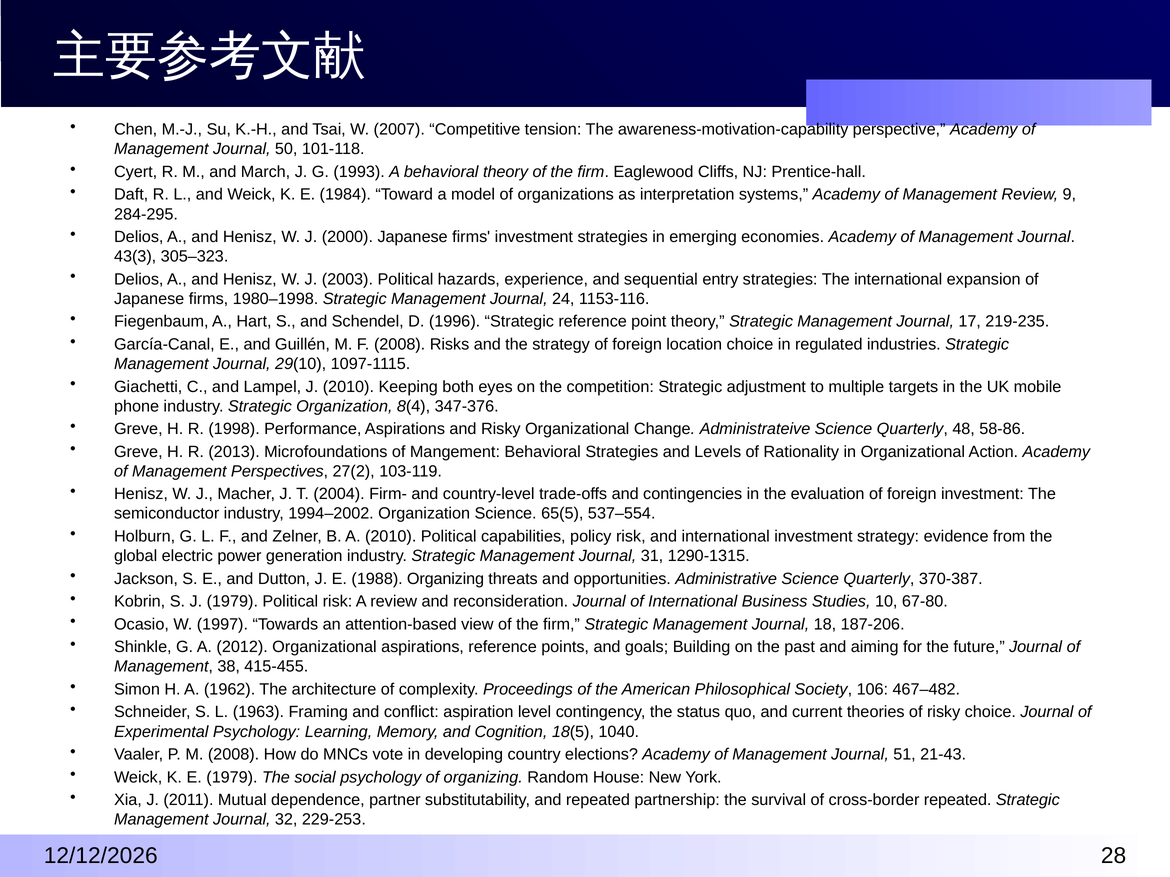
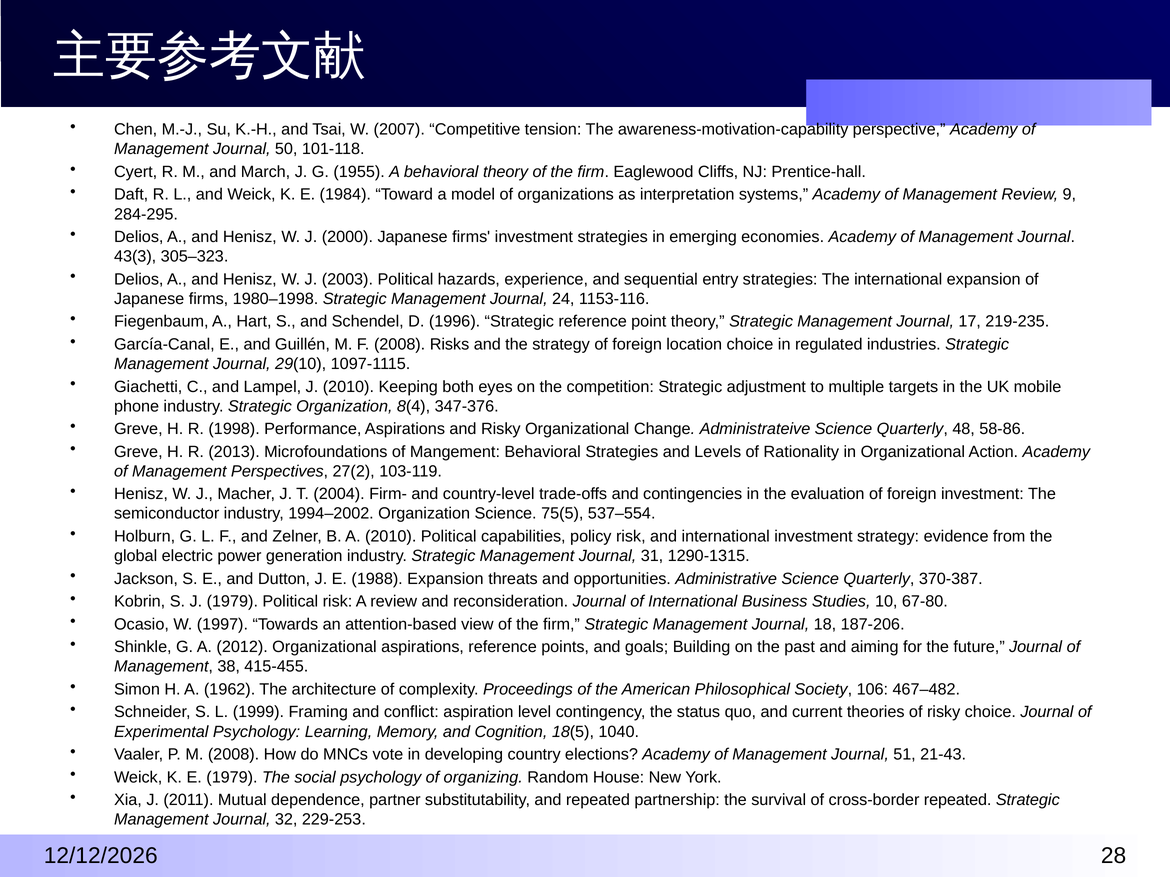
1993: 1993 -> 1955 (359, 172)
65(5: 65(5 -> 75(5 (562, 514)
1988 Organizing: Organizing -> Expansion (445, 579)
1963: 1963 -> 1999 (258, 713)
